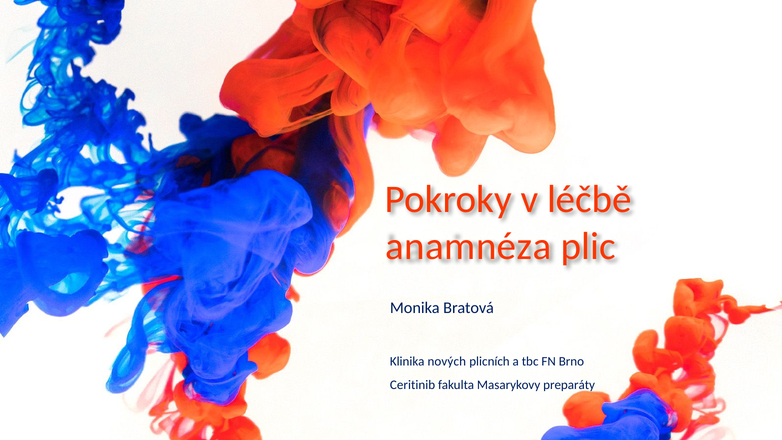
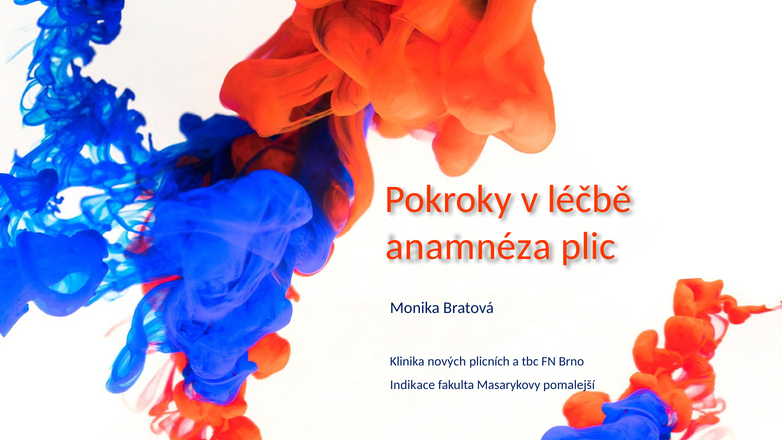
Ceritinib: Ceritinib -> Indikace (412, 385)
preparáty: preparáty -> pomalejší (569, 385)
